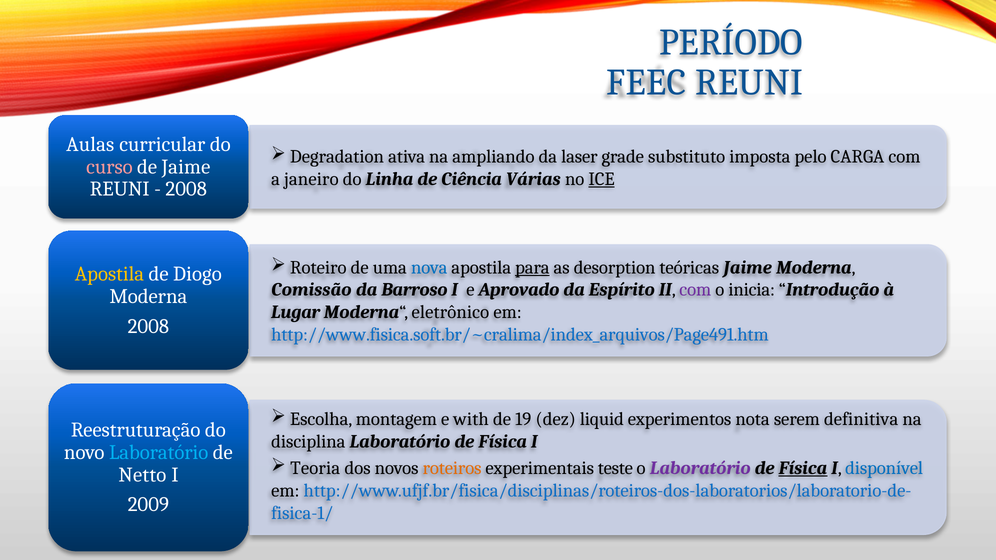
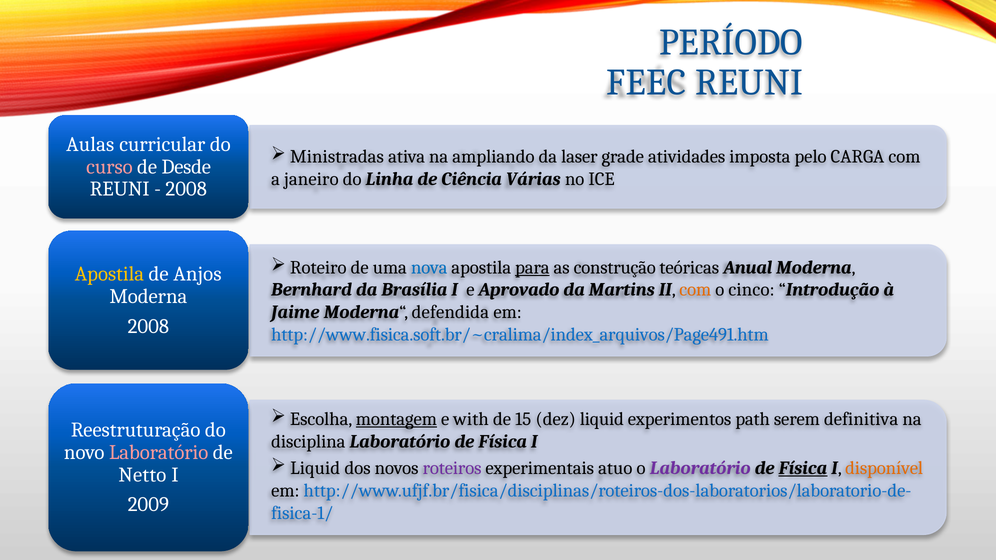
Degradation: Degradation -> Ministradas (337, 157)
substituto: substituto -> atividades (687, 157)
de Jaime: Jaime -> Desde (186, 167)
ICE underline: present -> none (602, 179)
desorption: desorption -> construção (615, 268)
teóricas Jaime: Jaime -> Anual (748, 268)
Diogo: Diogo -> Anjos (197, 274)
Comissão: Comissão -> Bernhard (312, 290)
Barroso: Barroso -> Brasília (414, 290)
Espírito: Espírito -> Martins (622, 290)
com colour: purple -> orange (695, 290)
inicia: inicia -> cinco (752, 290)
Lugar: Lugar -> Jaime (295, 312)
eletrônico: eletrônico -> defendida (450, 312)
montagem underline: none -> present (396, 419)
19: 19 -> 15 (523, 419)
nota: nota -> path (753, 419)
Laboratório colour: light blue -> pink (159, 453)
Teoria: Teoria -> Liquid (315, 468)
roteiros colour: orange -> purple (452, 468)
teste: teste -> atuo (615, 468)
disponível colour: blue -> orange (884, 468)
